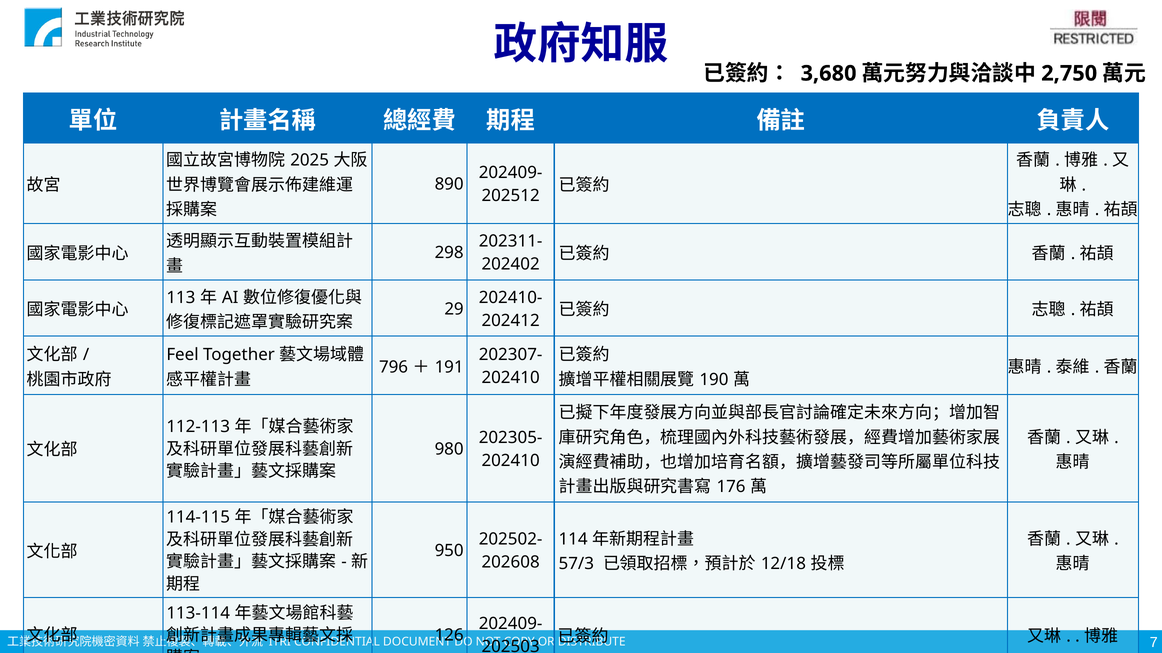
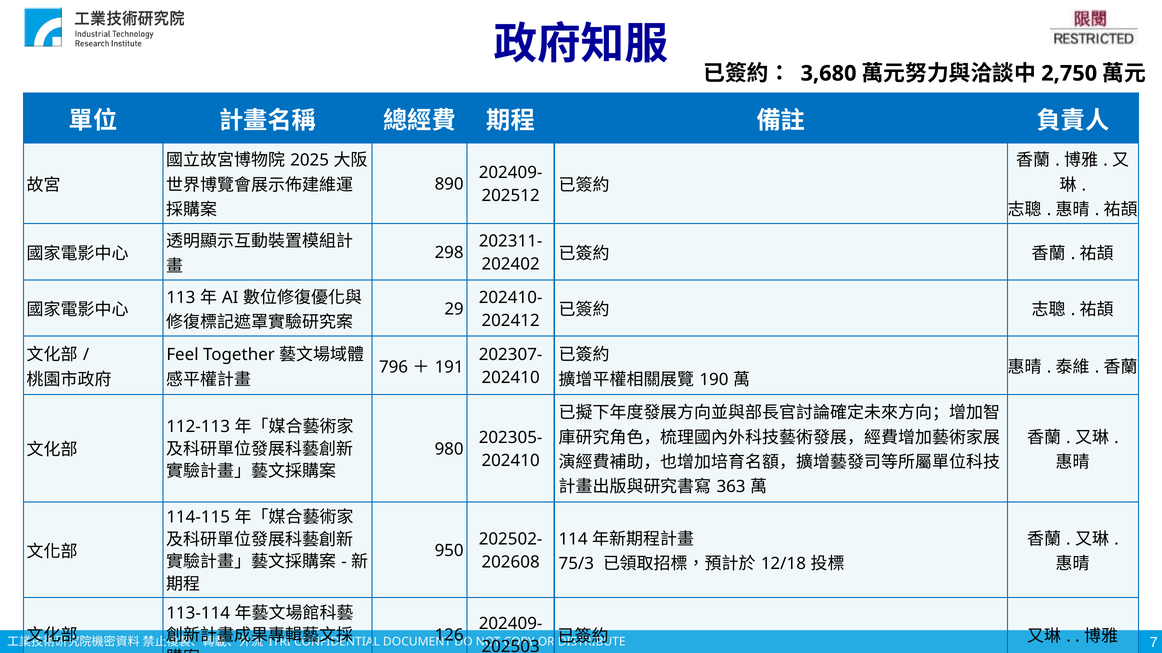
176: 176 -> 363 (731, 487)
57/3: 57/3 -> 75/3 (576, 564)
